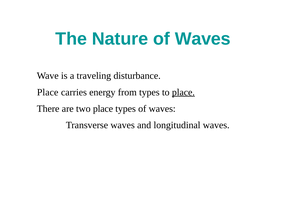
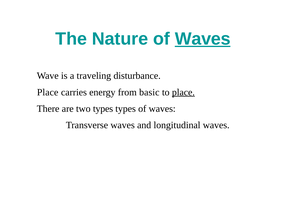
Waves underline: none -> present (203, 39)
from types: types -> basic (149, 92)
two place: place -> types (103, 109)
